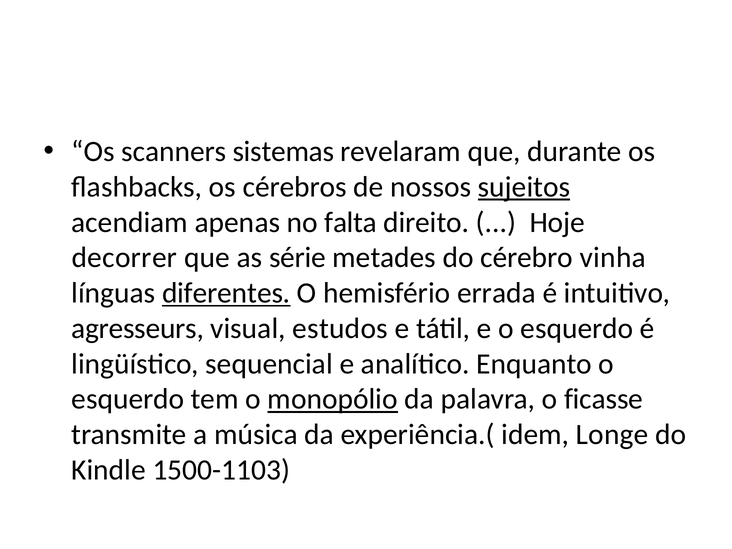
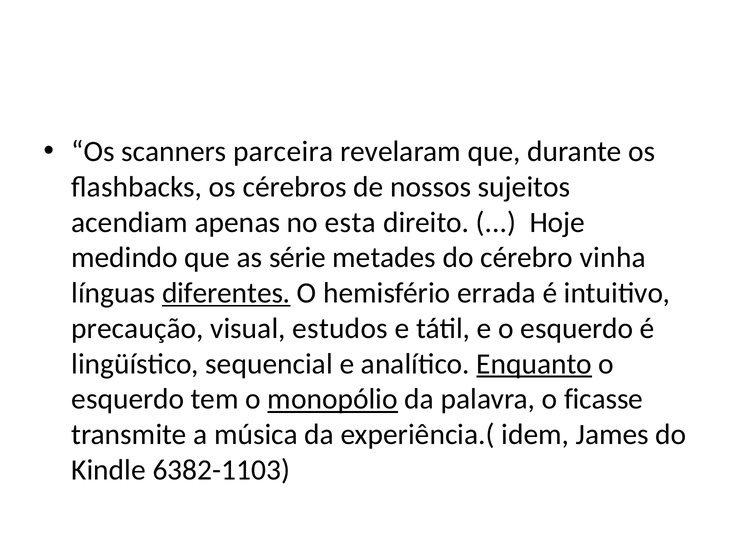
sistemas: sistemas -> parceira (283, 152)
sujeitos underline: present -> none (524, 187)
falta: falta -> esta (350, 222)
decorrer: decorrer -> medindo (125, 258)
agresseurs: agresseurs -> precaução (137, 328)
Enquanto underline: none -> present (534, 364)
Longe: Longe -> James (612, 435)
1500-1103: 1500-1103 -> 6382-1103 (221, 470)
